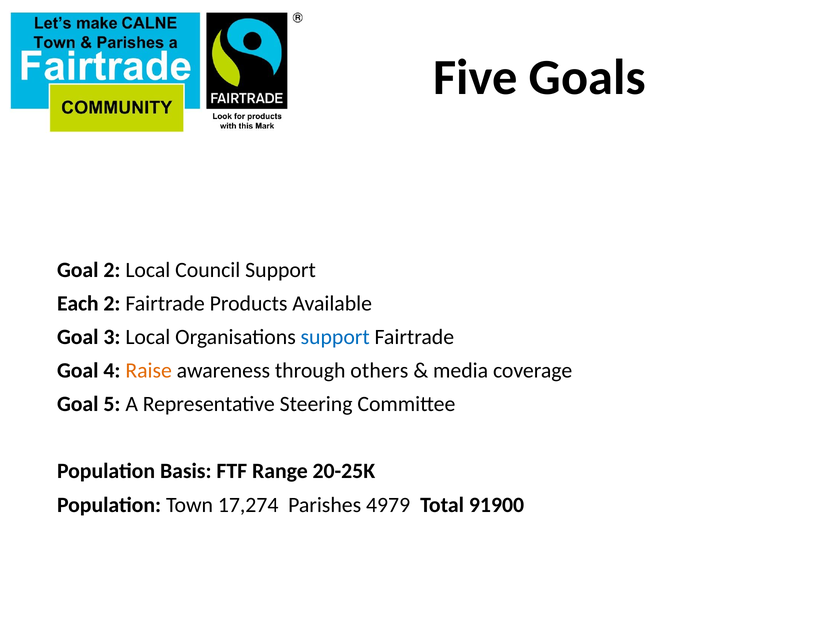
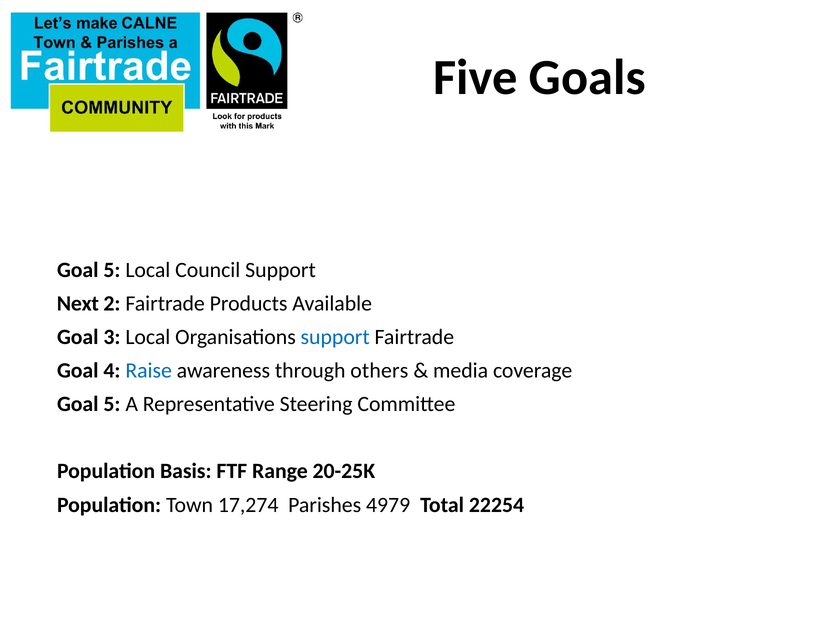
2: 2 -> 5 (112, 270)
Each: Each -> Next (78, 303)
Raise colour: orange -> blue (149, 370)
91900: 91900 -> 22254 (497, 504)
